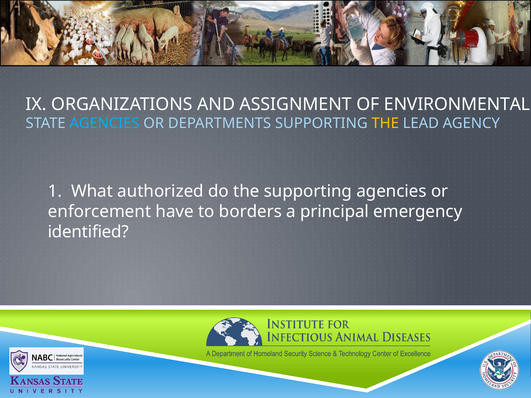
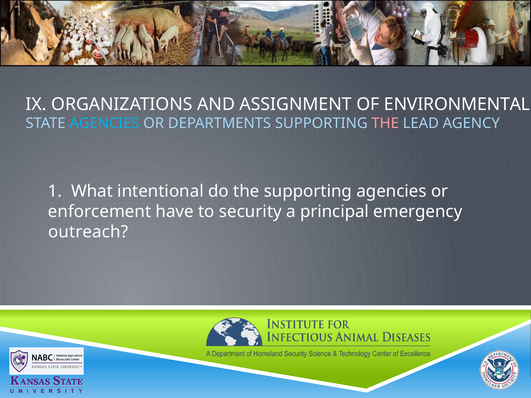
THE colour: yellow -> pink (385, 124)
authorized: authorized -> intentional (161, 191)
borders: borders -> security (250, 212)
identified: identified -> outreach (88, 232)
